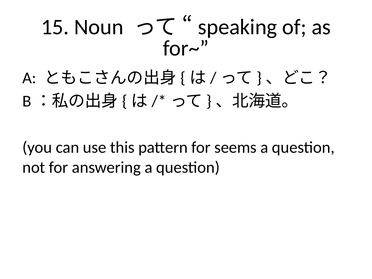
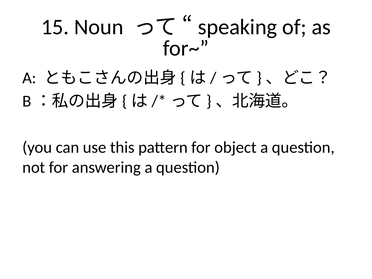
seems: seems -> object (235, 148)
